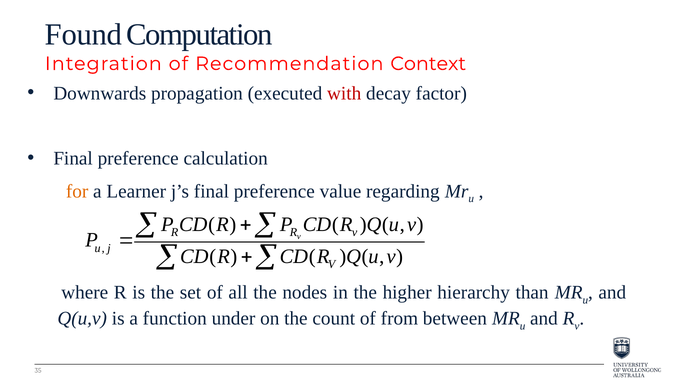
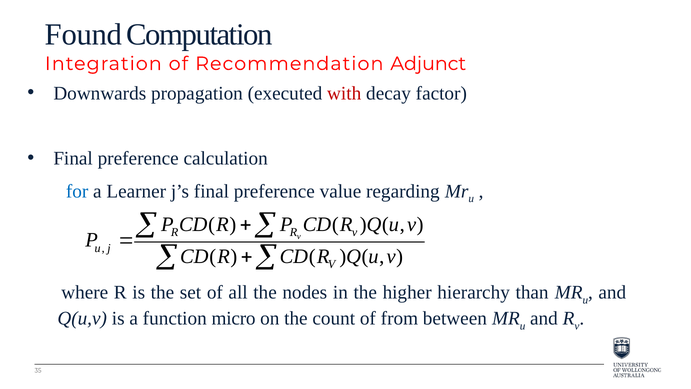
Context: Context -> Adjunct (428, 64)
for colour: orange -> blue (77, 191)
under: under -> micro (234, 318)
